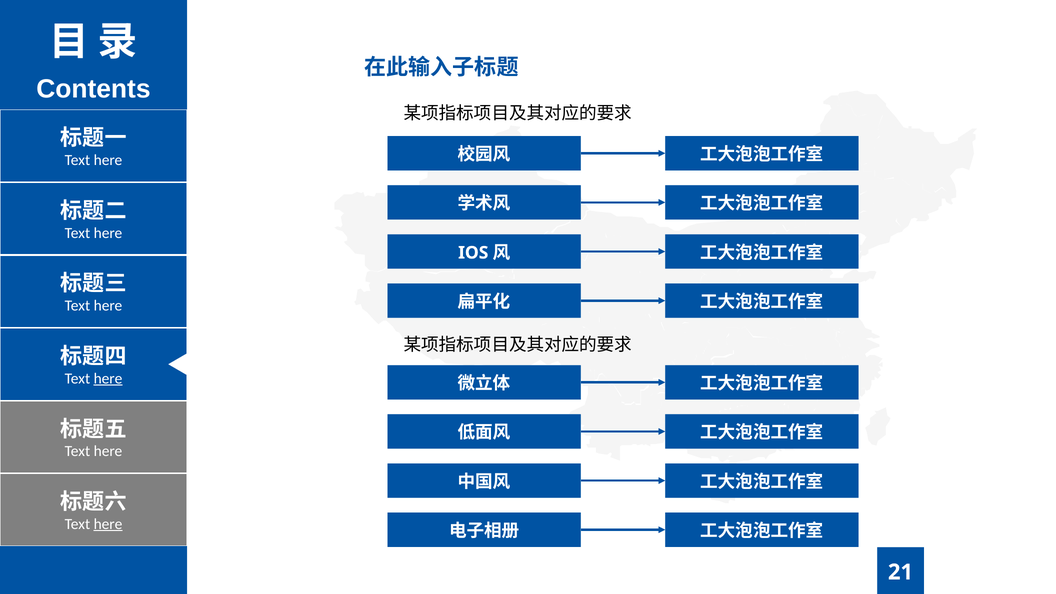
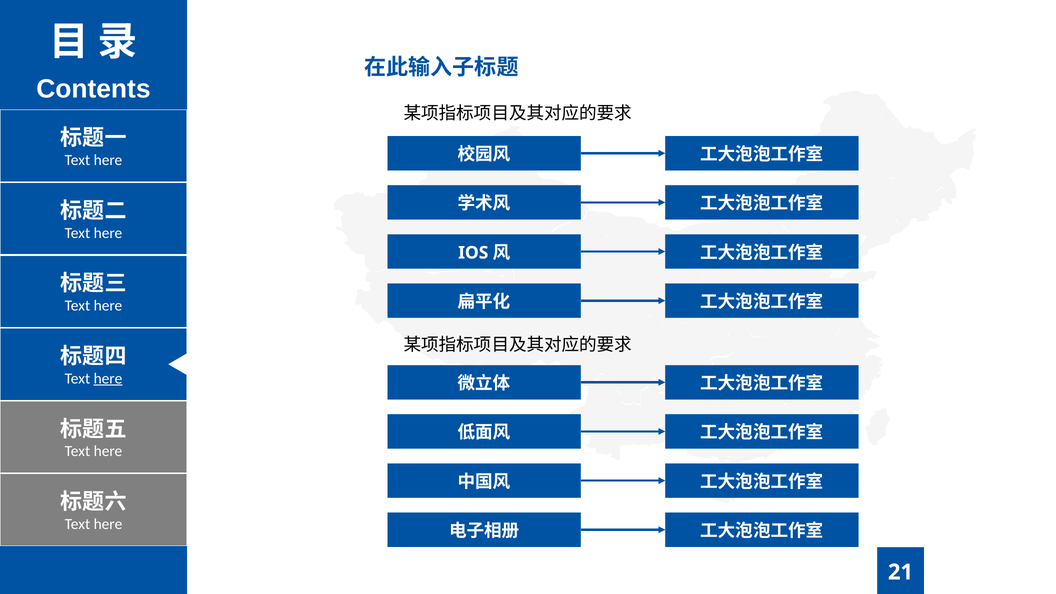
here underline: present -> none (108, 524)
